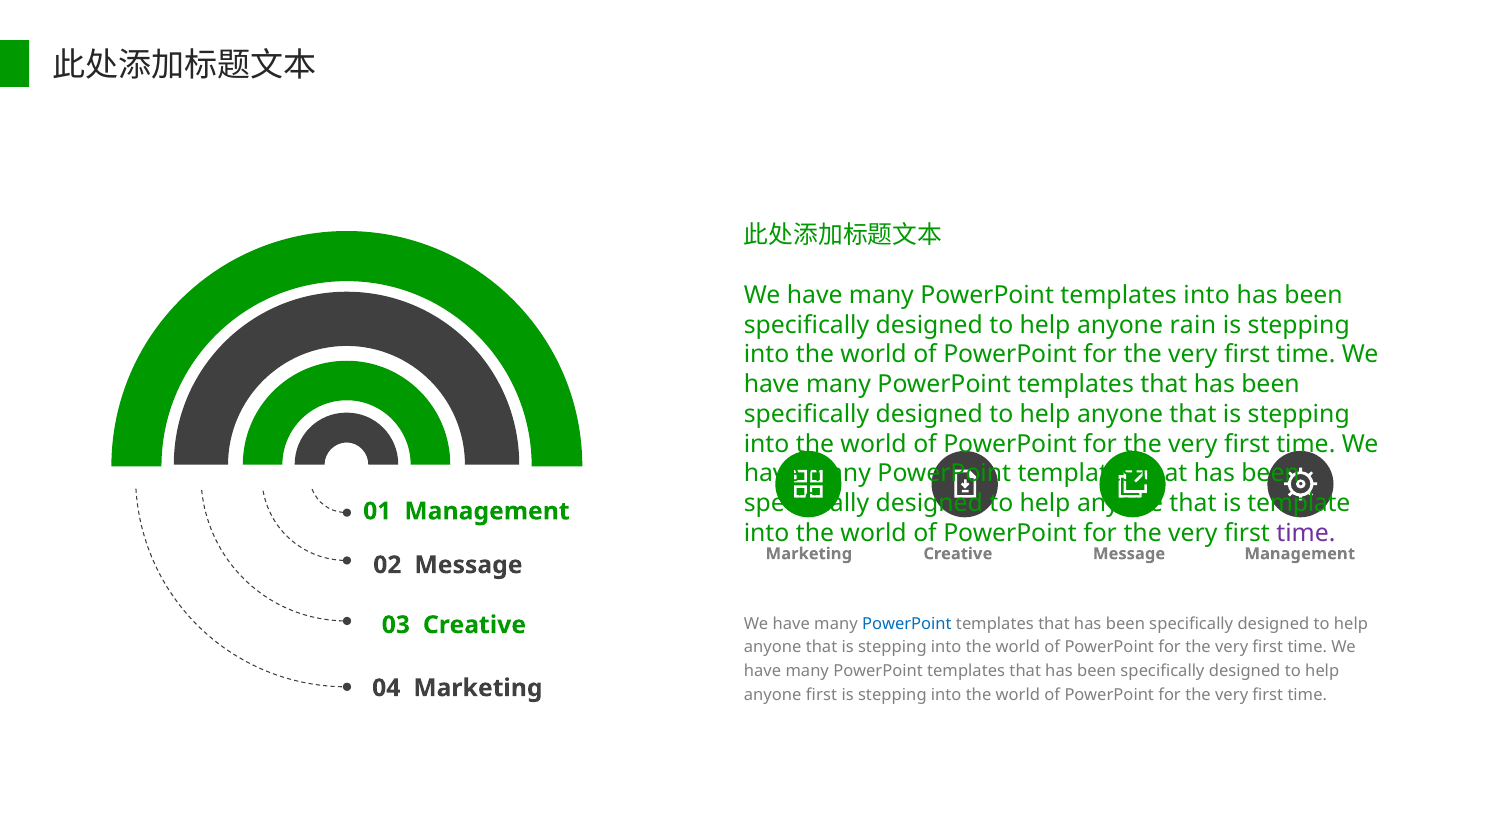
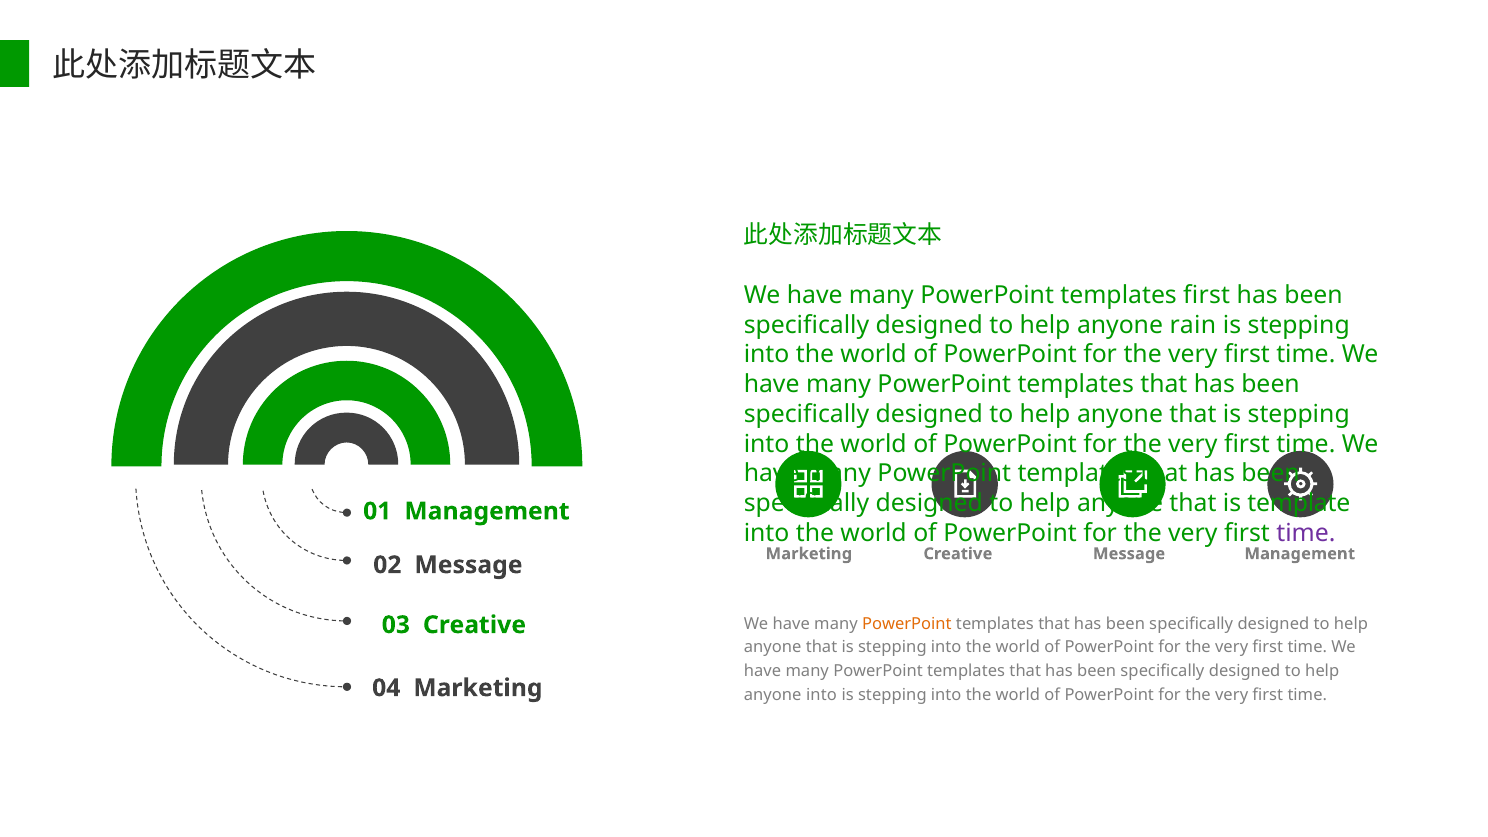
templates into: into -> first (1207, 295)
PowerPoint colour: blue -> orange (907, 624)
anyone first: first -> into (821, 695)
